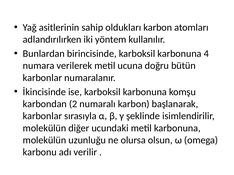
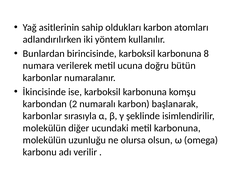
4: 4 -> 8 (206, 54)
